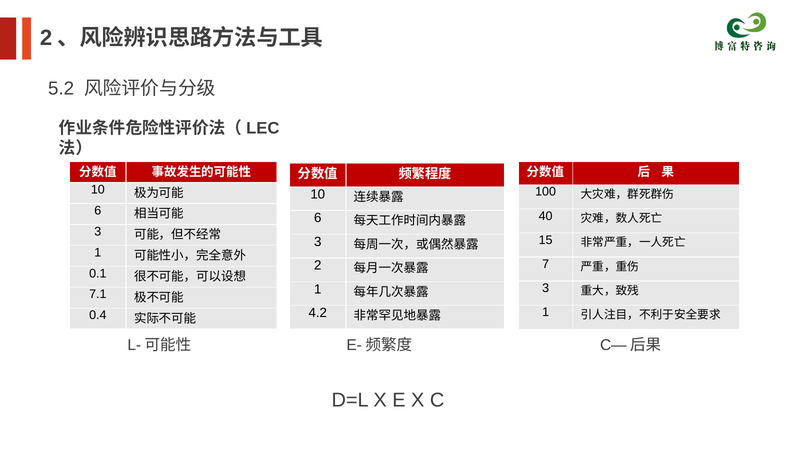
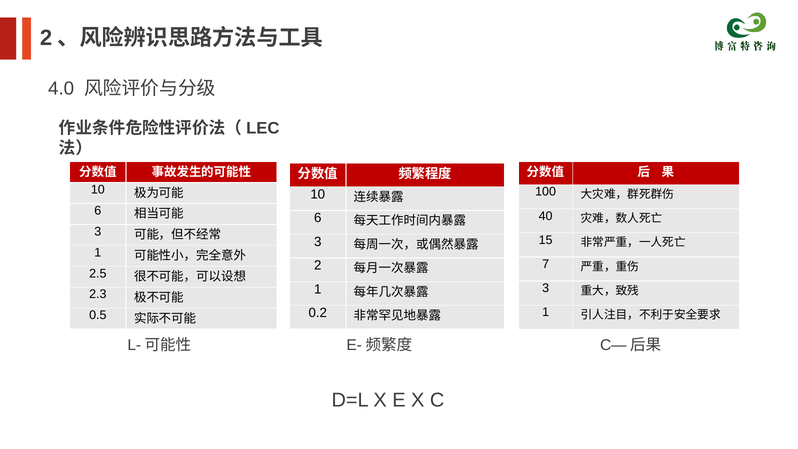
5.2: 5.2 -> 4.0 (61, 89)
0.1: 0.1 -> 2.5 (98, 273)
7.1: 7.1 -> 2.3 (98, 294)
4.2: 4.2 -> 0.2 (318, 313)
0.4: 0.4 -> 0.5 (98, 315)
